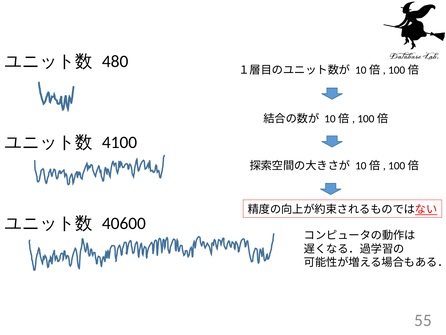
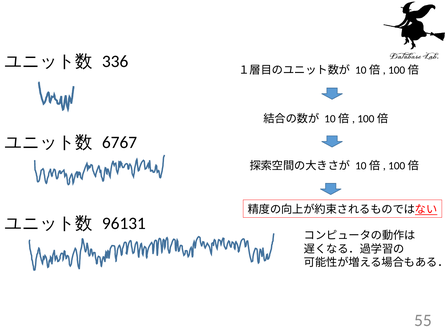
480: 480 -> 336 (115, 61)
4100: 4100 -> 6767 (120, 142)
40600: 40600 -> 96131 (124, 223)
